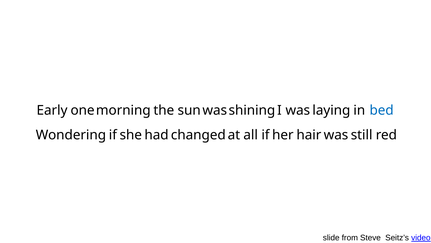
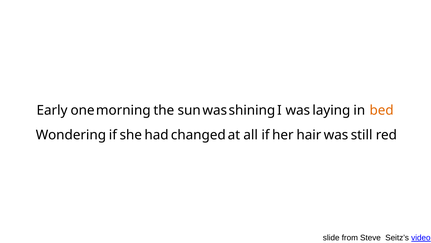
bed colour: blue -> orange (382, 110)
